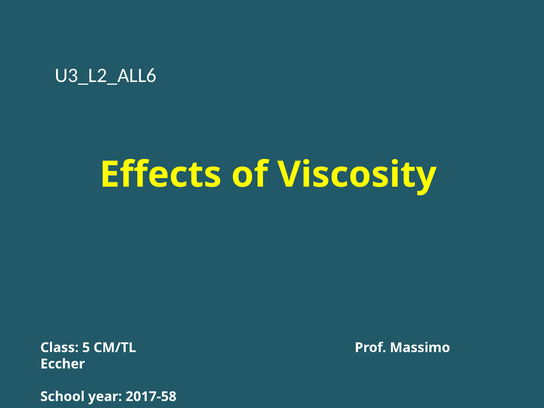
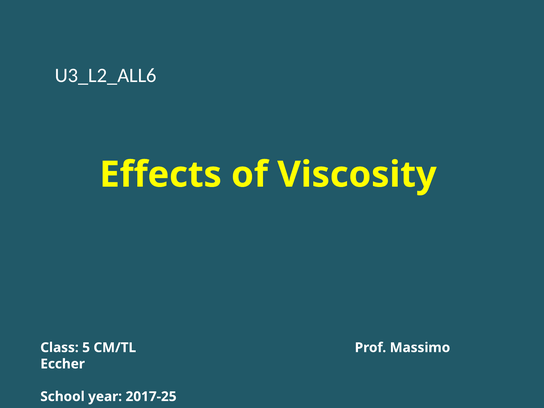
2017-58: 2017-58 -> 2017-25 (151, 397)
